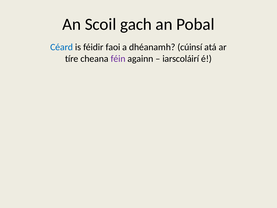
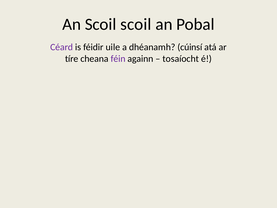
Scoil gach: gach -> scoil (136, 24)
Céard colour: blue -> purple (62, 47)
faoi: faoi -> uile (113, 47)
iarscoláirí: iarscoláirí -> tosaíocht (181, 59)
